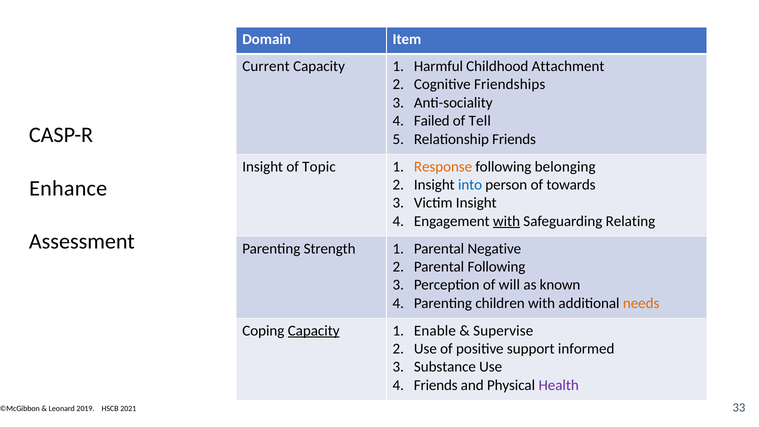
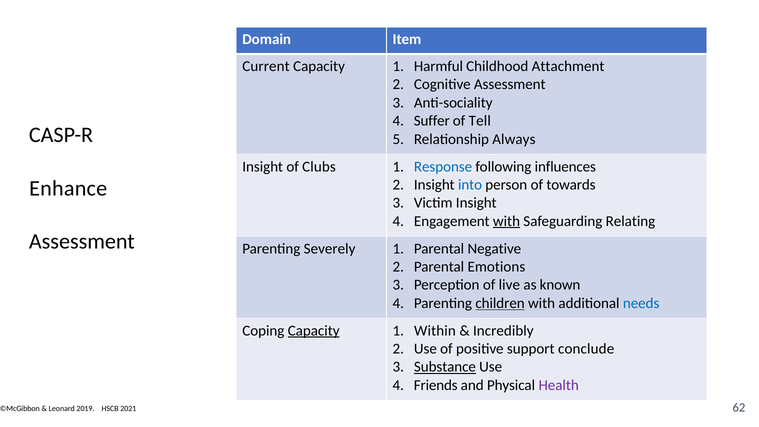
Cognitive Friendships: Friendships -> Assessment (510, 84)
Failed: Failed -> Suffer (432, 121)
Relationship Friends: Friends -> Always (514, 139)
Topic: Topic -> Clubs (319, 167)
Response colour: orange -> blue (443, 167)
belonging: belonging -> influences (565, 167)
Strength: Strength -> Severely (330, 249)
Parental Following: Following -> Emotions (496, 267)
will: will -> live (509, 285)
children underline: none -> present (500, 303)
needs colour: orange -> blue (641, 303)
Enable: Enable -> Within (435, 331)
Supervise: Supervise -> Incredibly (503, 331)
informed: informed -> conclude (586, 349)
Substance underline: none -> present (445, 367)
33: 33 -> 62 (739, 408)
